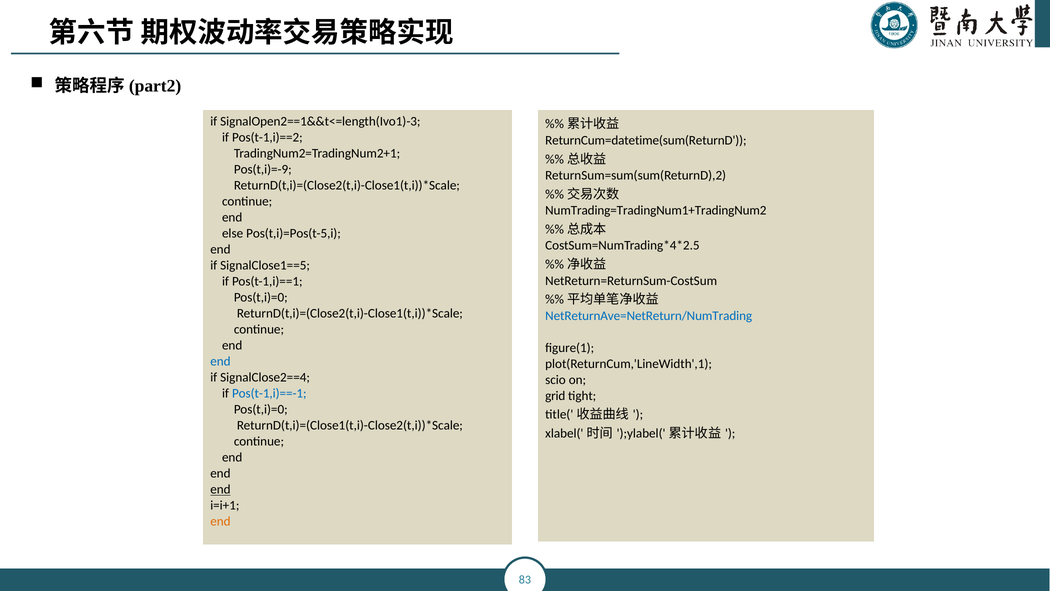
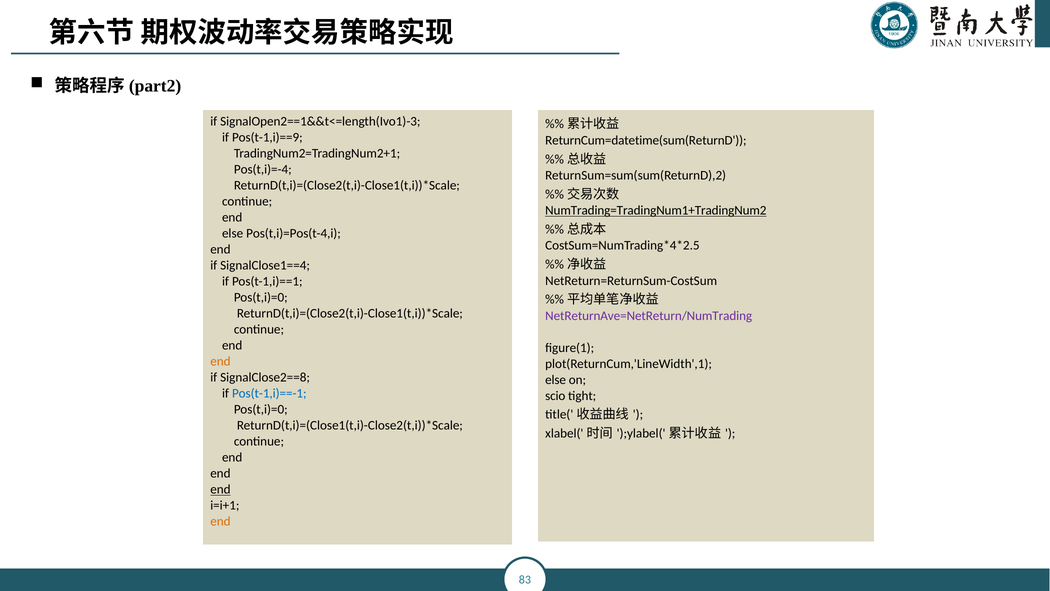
Pos(t-1,i)==2: Pos(t-1,i)==2 -> Pos(t-1,i)==9 (267, 137)
Pos(t,i)=-9: Pos(t,i)=-9 -> Pos(t,i)=-4 (263, 169)
NumTrading=TradingNum1+TradingNum2 underline: none -> present (656, 211)
Pos(t,i)=Pos(t-5,i: Pos(t,i)=Pos(t-5,i -> Pos(t,i)=Pos(t-4,i (293, 233)
SignalClose1==5: SignalClose1==5 -> SignalClose1==4 (265, 265)
NetReturnAve=NetReturn/NumTrading colour: blue -> purple (649, 316)
end colour: blue -> orange (220, 361)
SignalClose2==4: SignalClose2==4 -> SignalClose2==8 (265, 377)
scio: scio -> else (556, 380)
grid: grid -> scio (555, 396)
